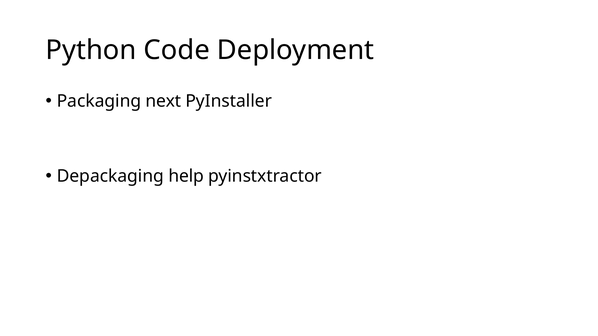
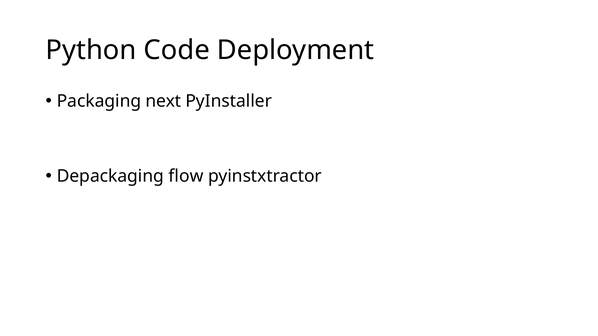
help: help -> flow (186, 176)
